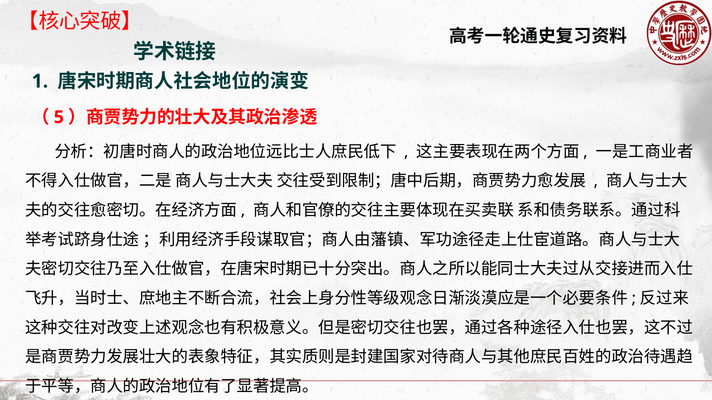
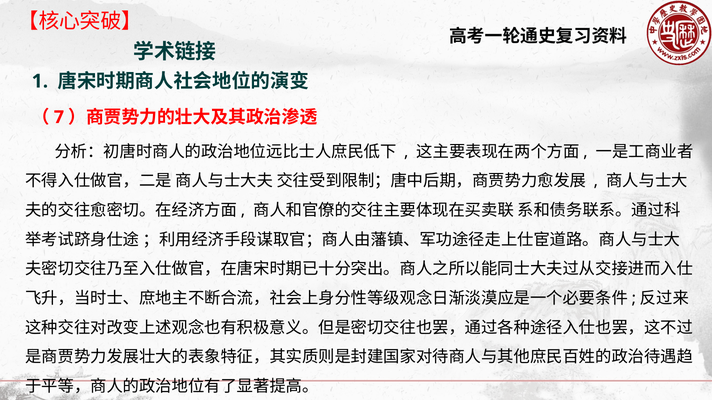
5: 5 -> 7 (59, 117)
